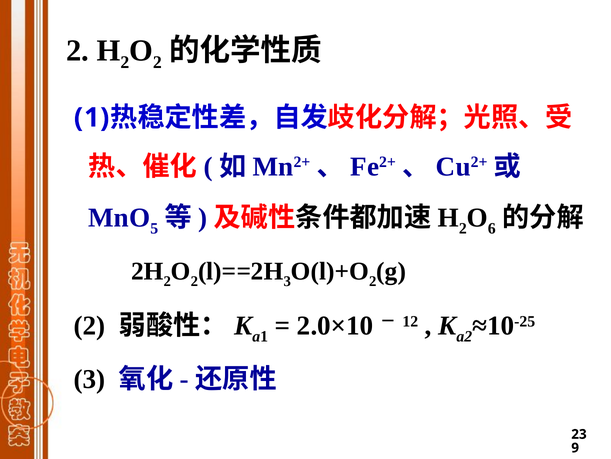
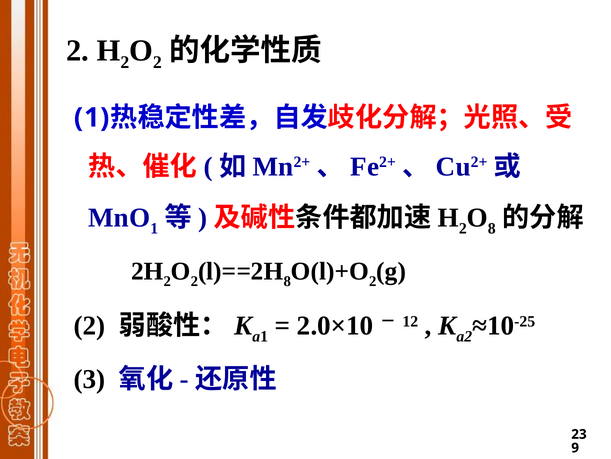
5: 5 -> 1 (154, 228)
6: 6 -> 8 (492, 228)
3: 3 -> 8 (287, 281)
